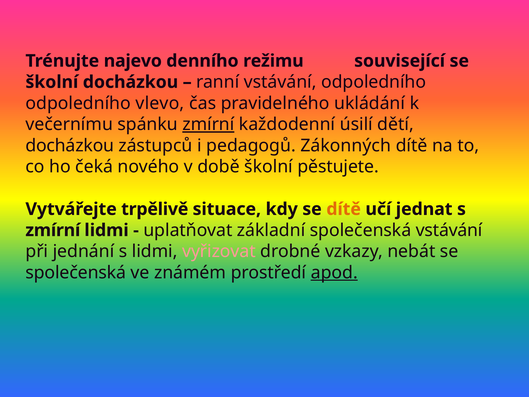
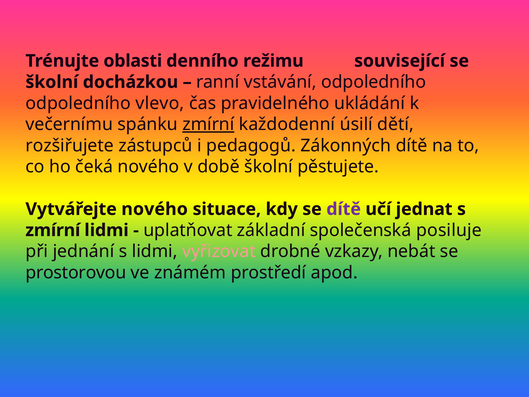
najevo: najevo -> oblasti (133, 61)
docházkou: docházkou -> rozšiřujete (70, 146)
Vytvářejte trpělivě: trpělivě -> nového (155, 209)
dítě colour: orange -> purple (344, 209)
společenská vstávání: vstávání -> posiluje (449, 230)
společenská: společenská -> prostorovou (76, 272)
apod underline: present -> none (334, 272)
